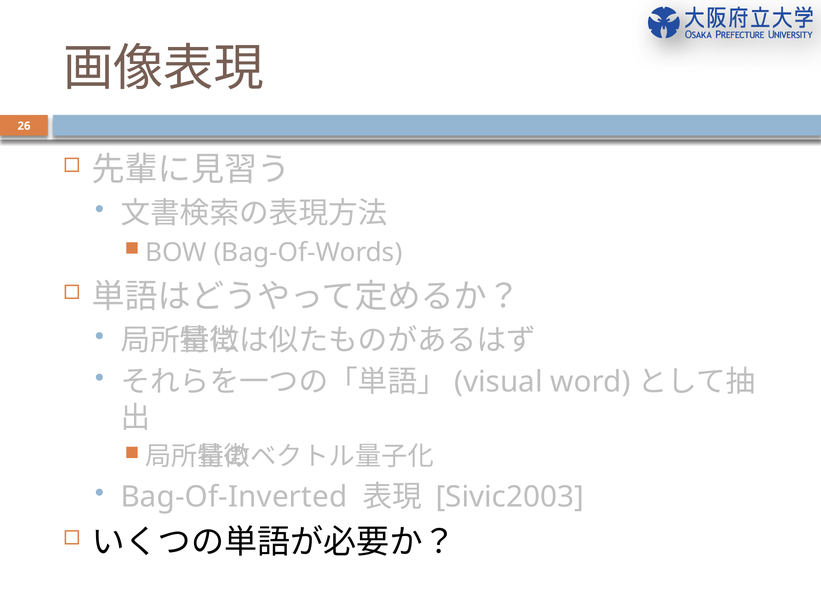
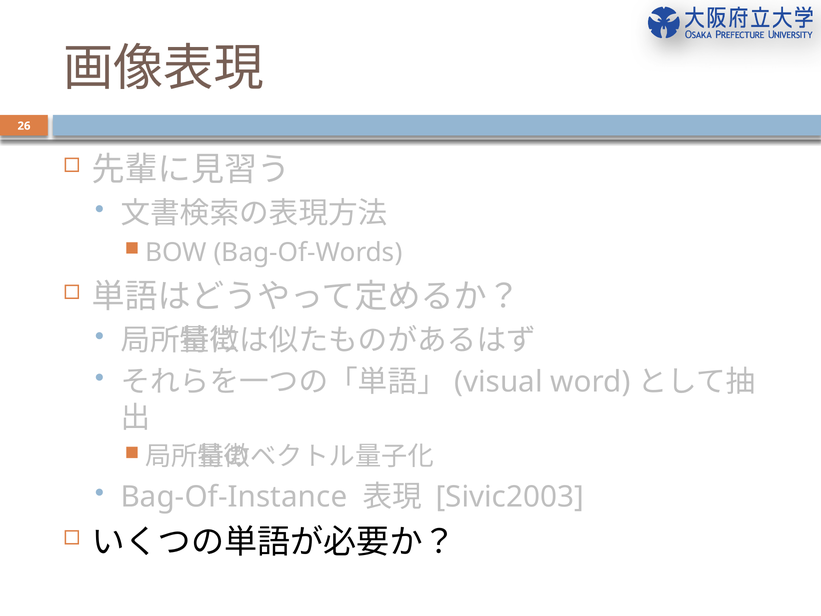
Bag-Of-Inverted: Bag-Of-Inverted -> Bag-Of-Instance (234, 497)
